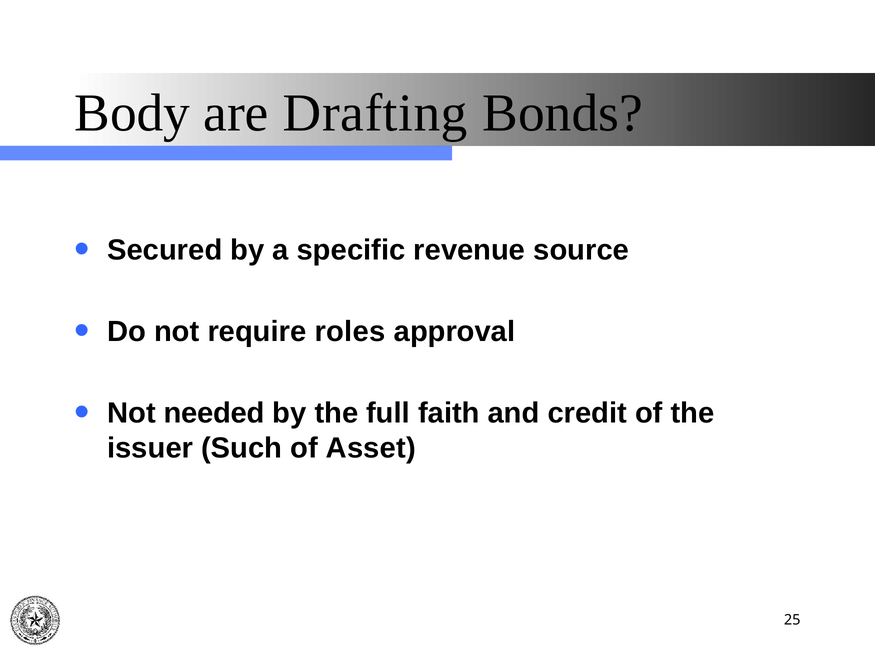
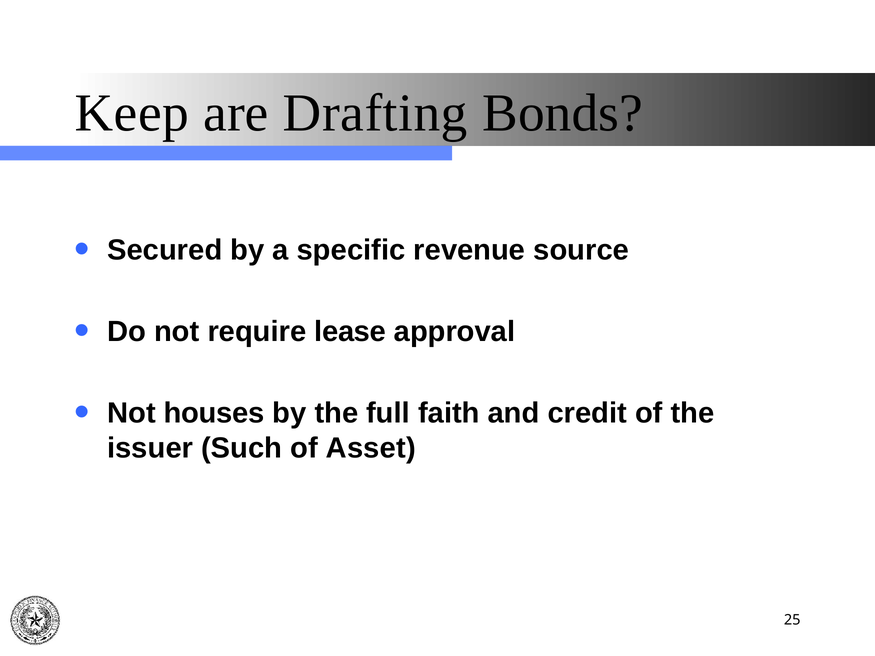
Body: Body -> Keep (132, 113)
roles: roles -> lease (350, 332)
needed: needed -> houses (214, 413)
